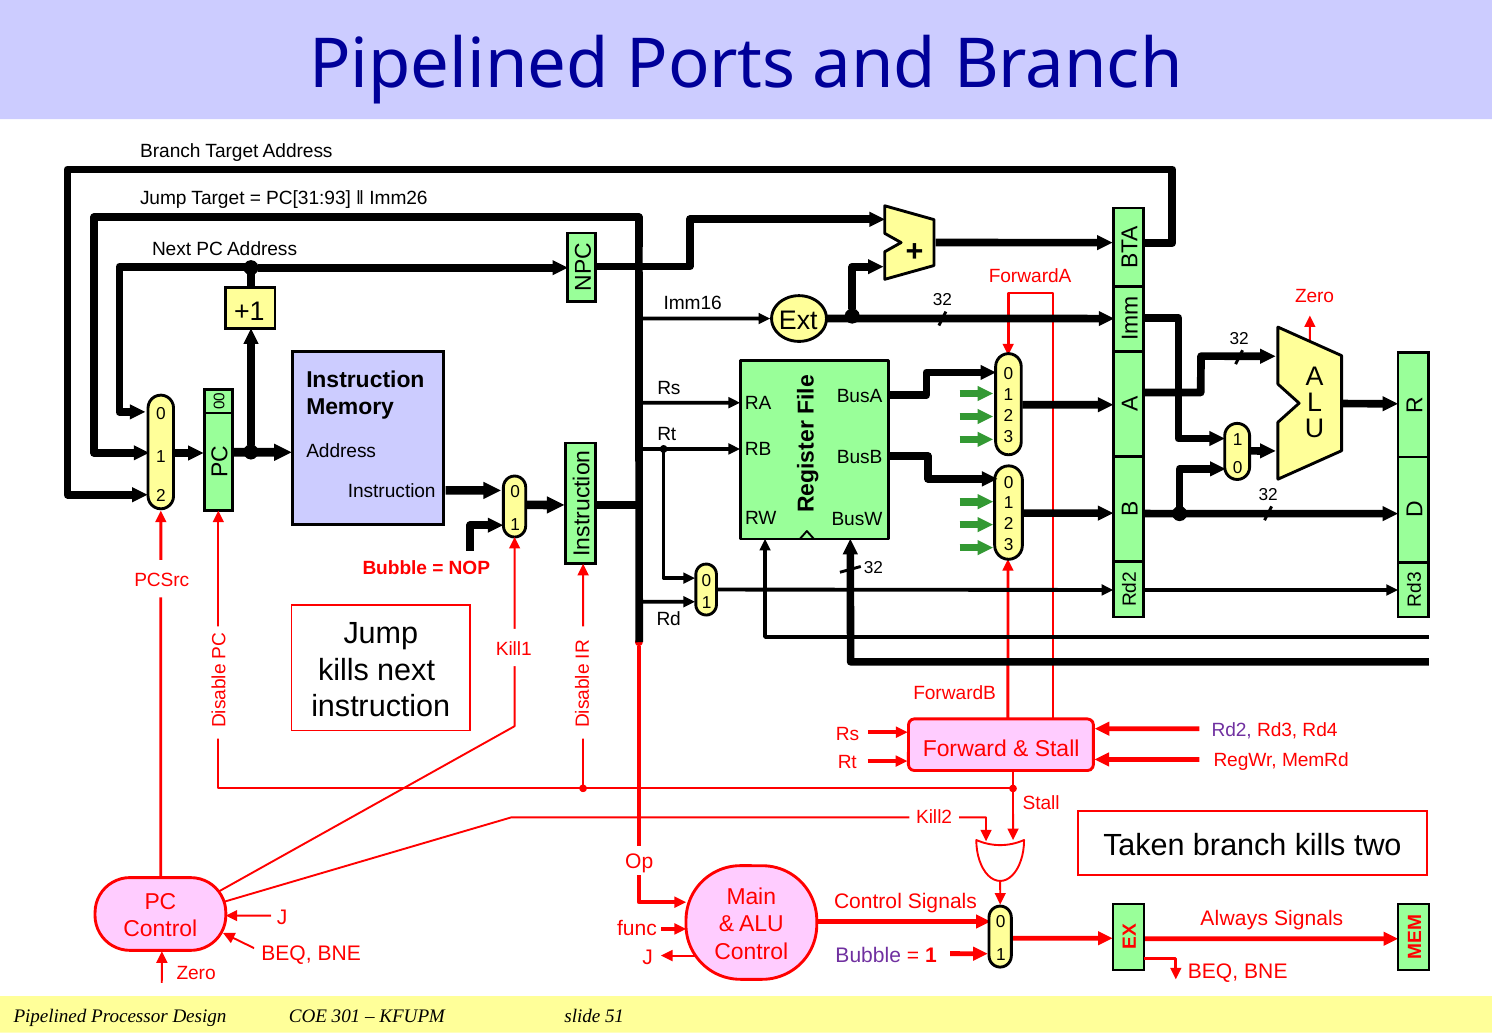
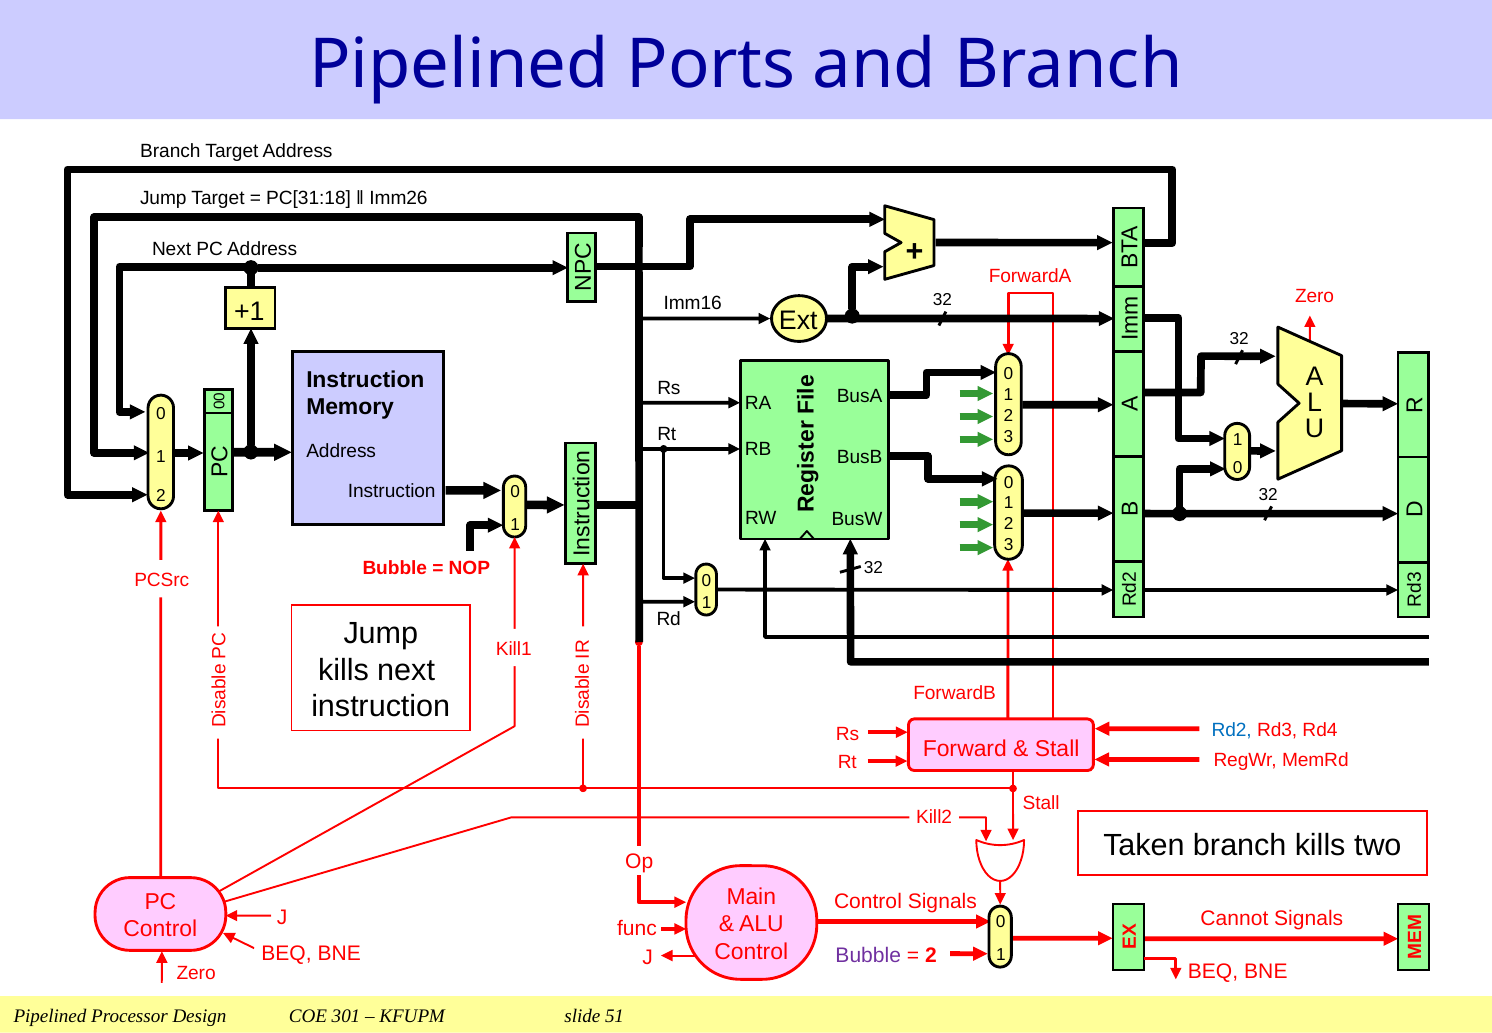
PC[31:93: PC[31:93 -> PC[31:18 (309, 198)
Rd2 colour: purple -> blue (1232, 730)
Always: Always -> Cannot (1234, 919)
1: 1 -> 2 (931, 956)
